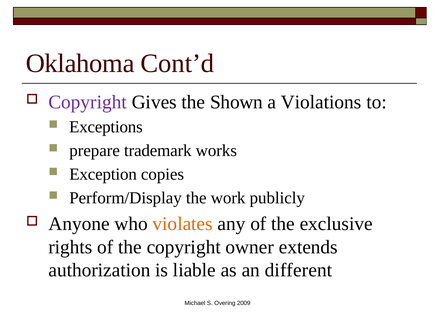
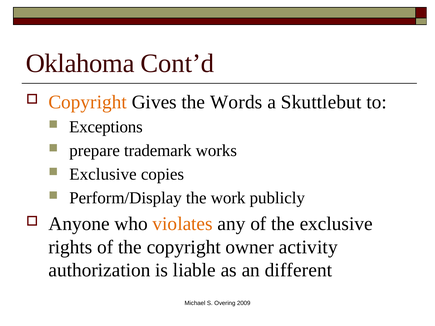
Copyright colour: purple -> orange (88, 102)
Shown: Shown -> Words (236, 102)
Violations: Violations -> Skuttlebut (321, 102)
Exception: Exception -> Exclusive (103, 175)
extends: extends -> activity (308, 247)
